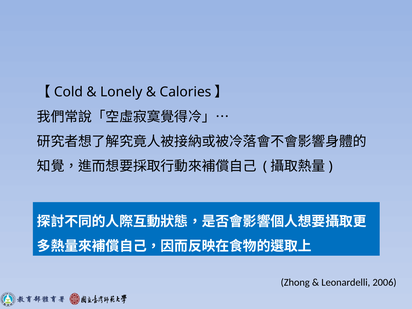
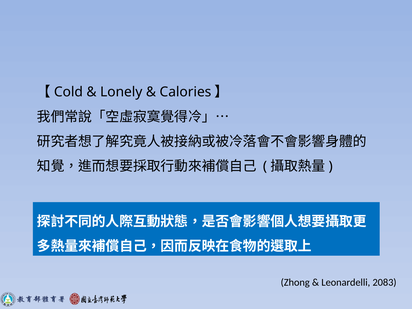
2006: 2006 -> 2083 (385, 282)
